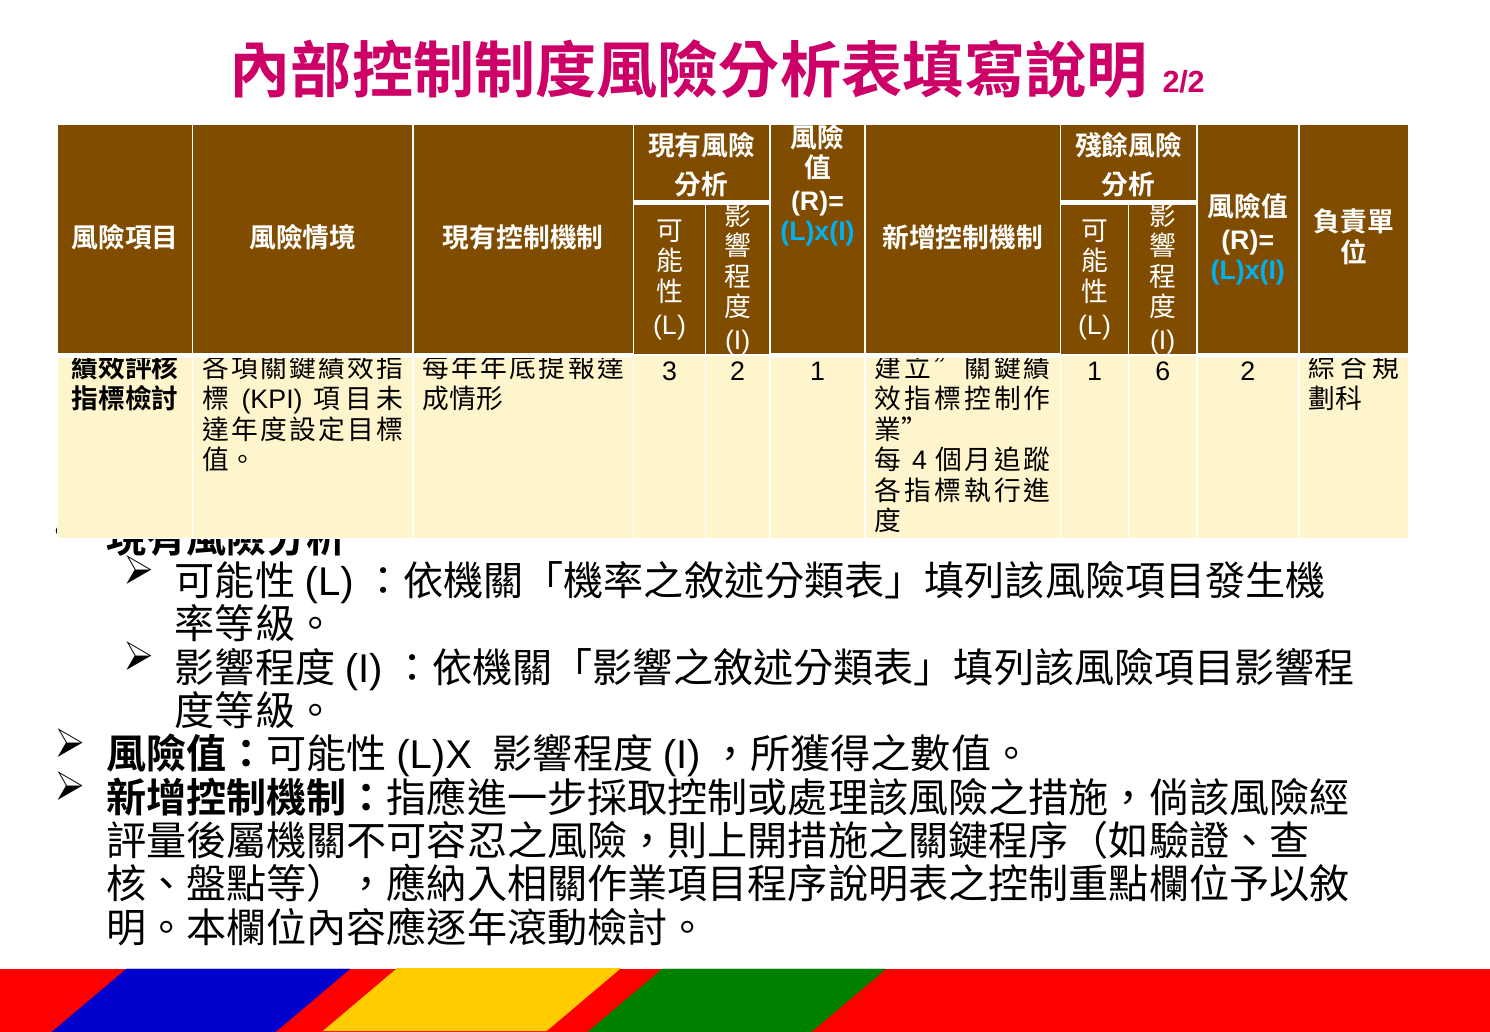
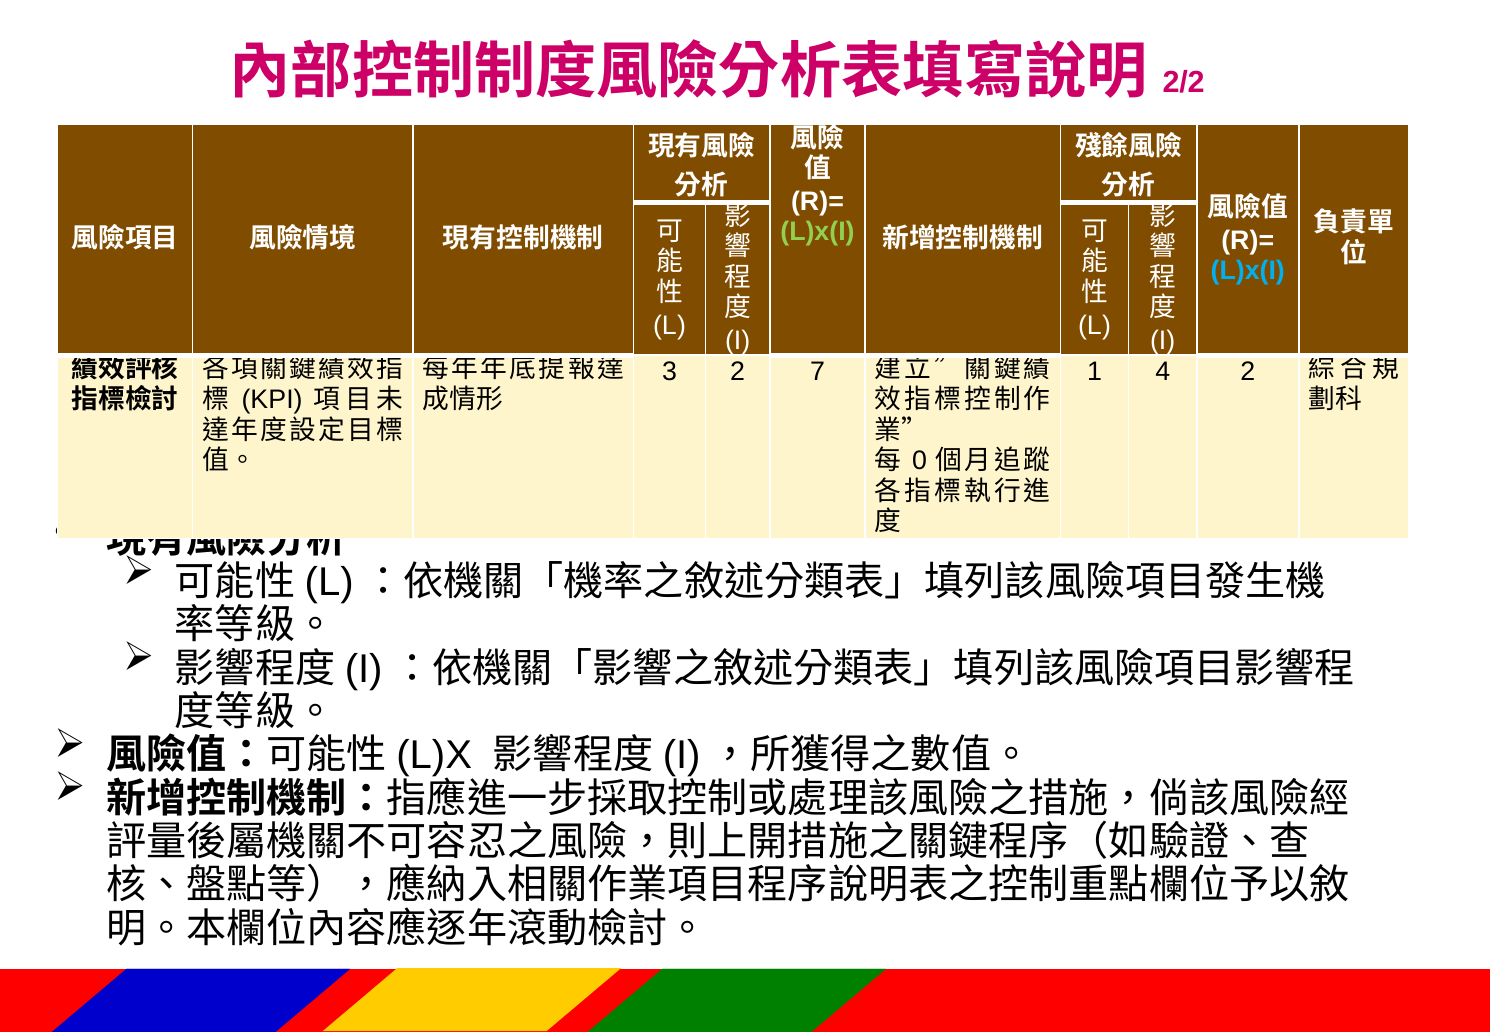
L)x(I colour: light blue -> light green (817, 232)
2 1: 1 -> 7 (817, 371)
6: 6 -> 4 (1163, 371)
4: 4 -> 0 (920, 461)
